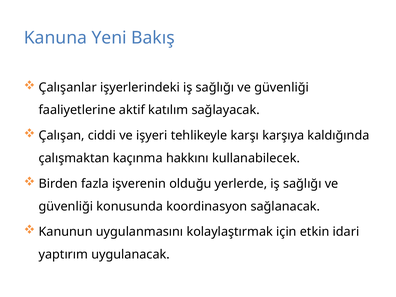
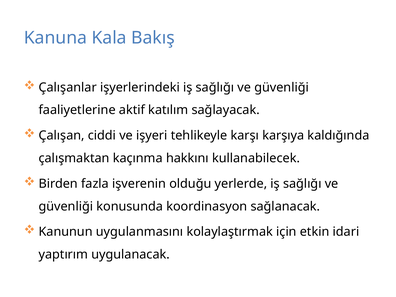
Yeni: Yeni -> Kala (109, 38)
